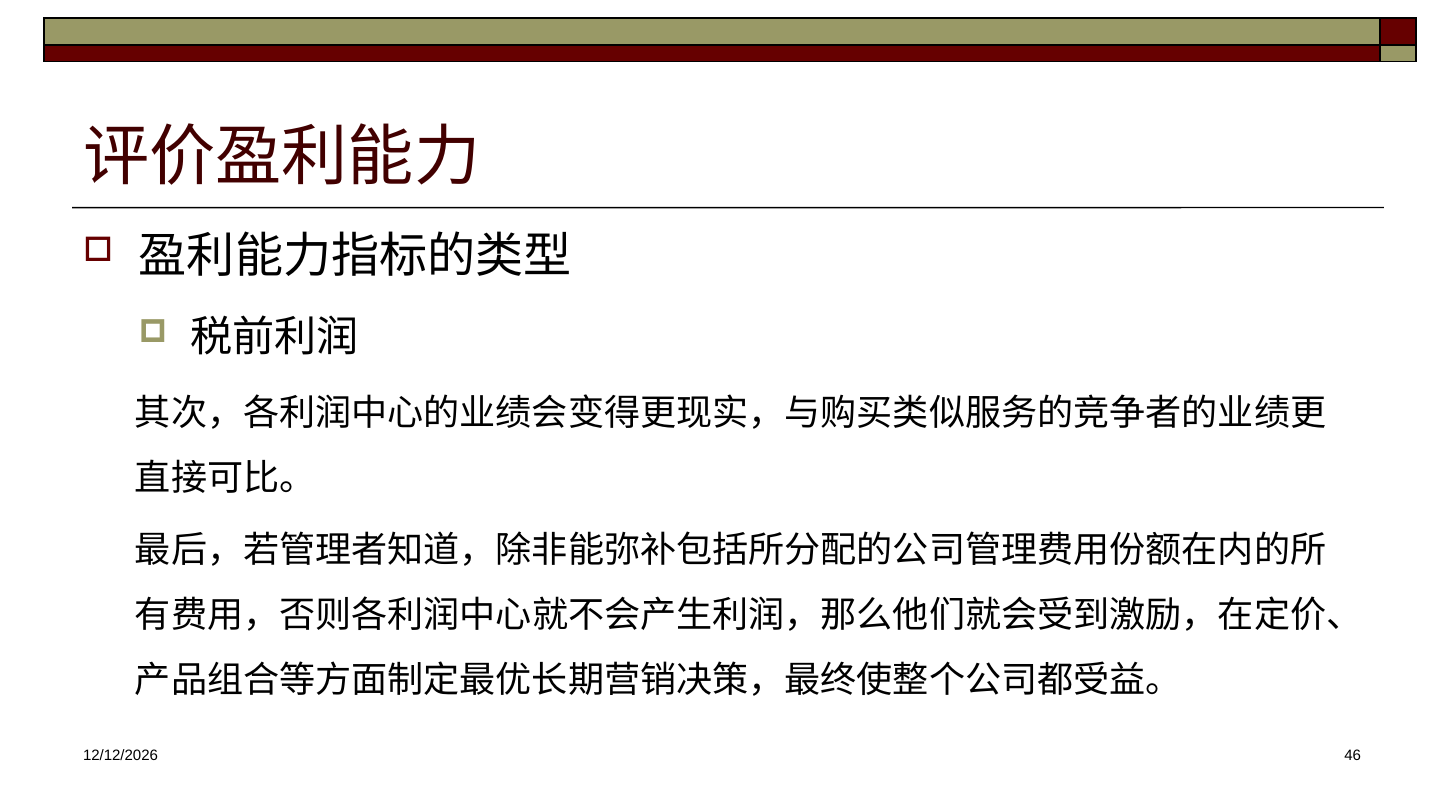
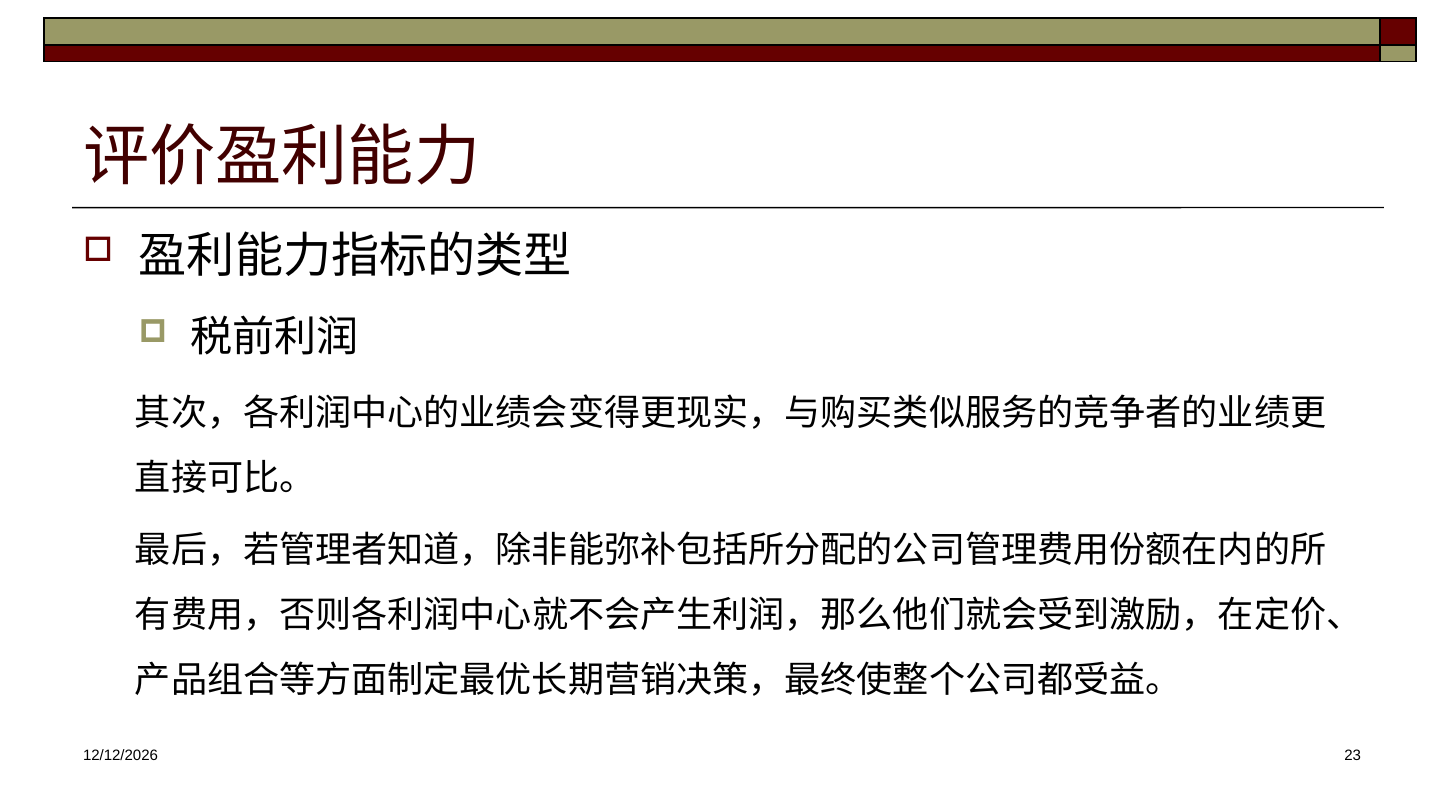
46: 46 -> 23 (1353, 756)
